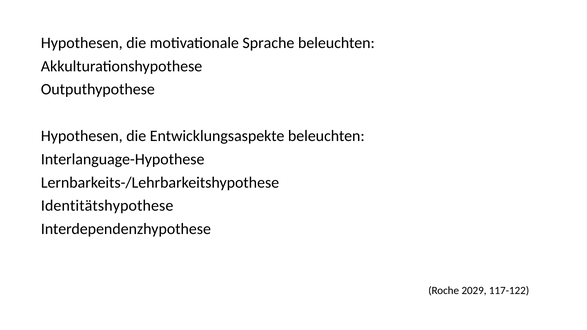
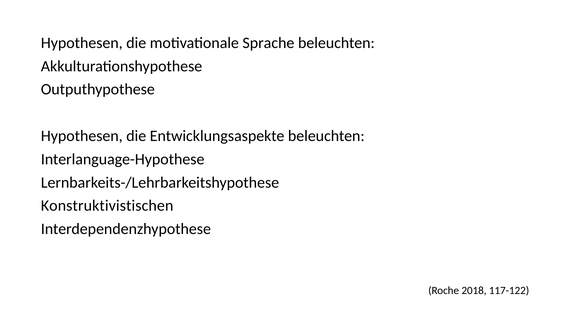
Identitätshypothese: Identitätshypothese -> Konstruktivistischen (107, 206)
2029: 2029 -> 2018 (474, 291)
